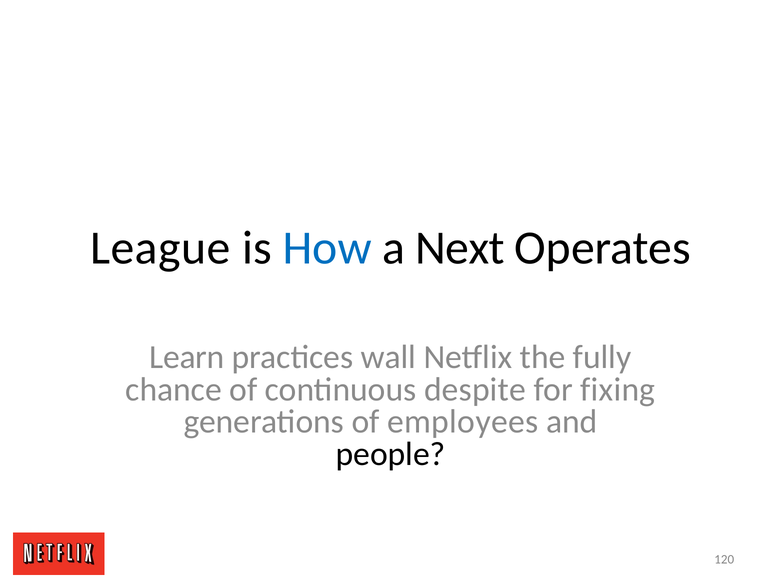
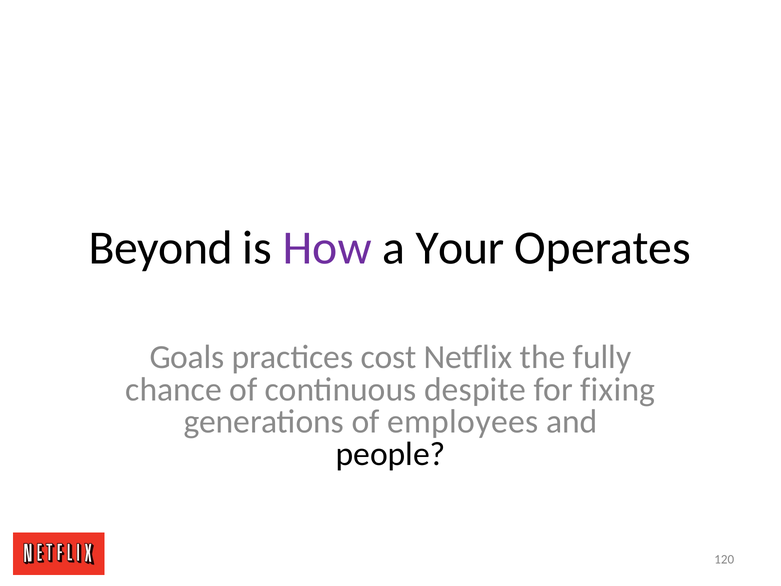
League: League -> Beyond (161, 248)
How colour: blue -> purple (327, 248)
Next: Next -> Your (460, 248)
Learn: Learn -> Goals (187, 357)
wall: wall -> cost (389, 357)
